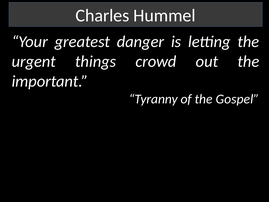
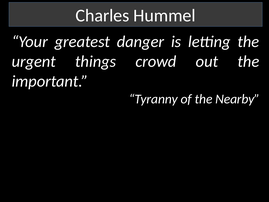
Gospel: Gospel -> Nearby (238, 99)
